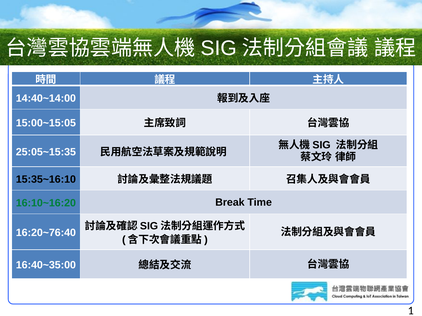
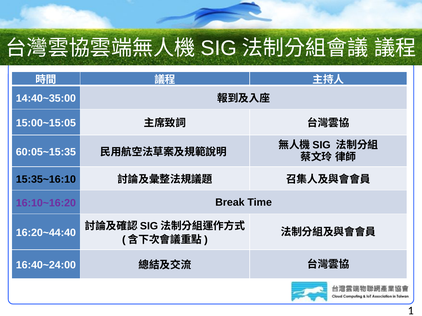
14:40~14:00: 14:40~14:00 -> 14:40~35:00 (46, 99)
25:05~15:35: 25:05~15:35 -> 60:05~15:35 (46, 152)
16:10~16:20 colour: green -> purple (46, 203)
16:20~76:40: 16:20~76:40 -> 16:20~44:40 (46, 233)
16:40~35:00: 16:40~35:00 -> 16:40~24:00 (46, 266)
